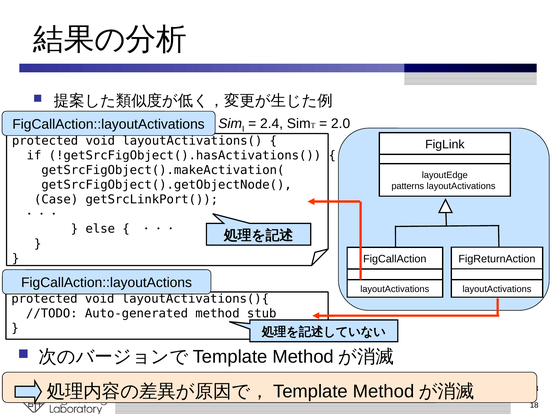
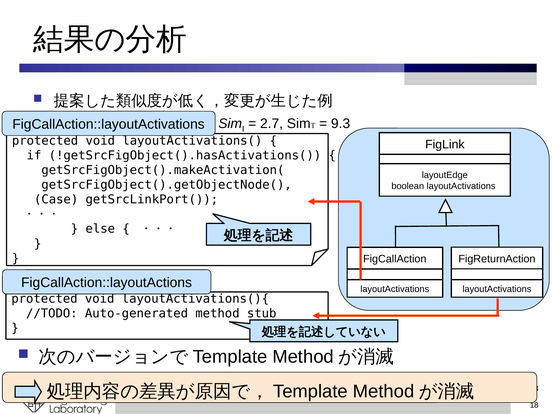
2.4: 2.4 -> 2.7 (272, 124)
2.0: 2.0 -> 9.3 (341, 124)
patterns: patterns -> boolean (408, 186)
